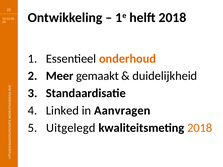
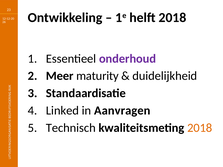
onderhoud colour: orange -> purple (128, 59)
gemaakt: gemaakt -> maturity (97, 76)
Uitgelegd: Uitgelegd -> Technisch (71, 128)
